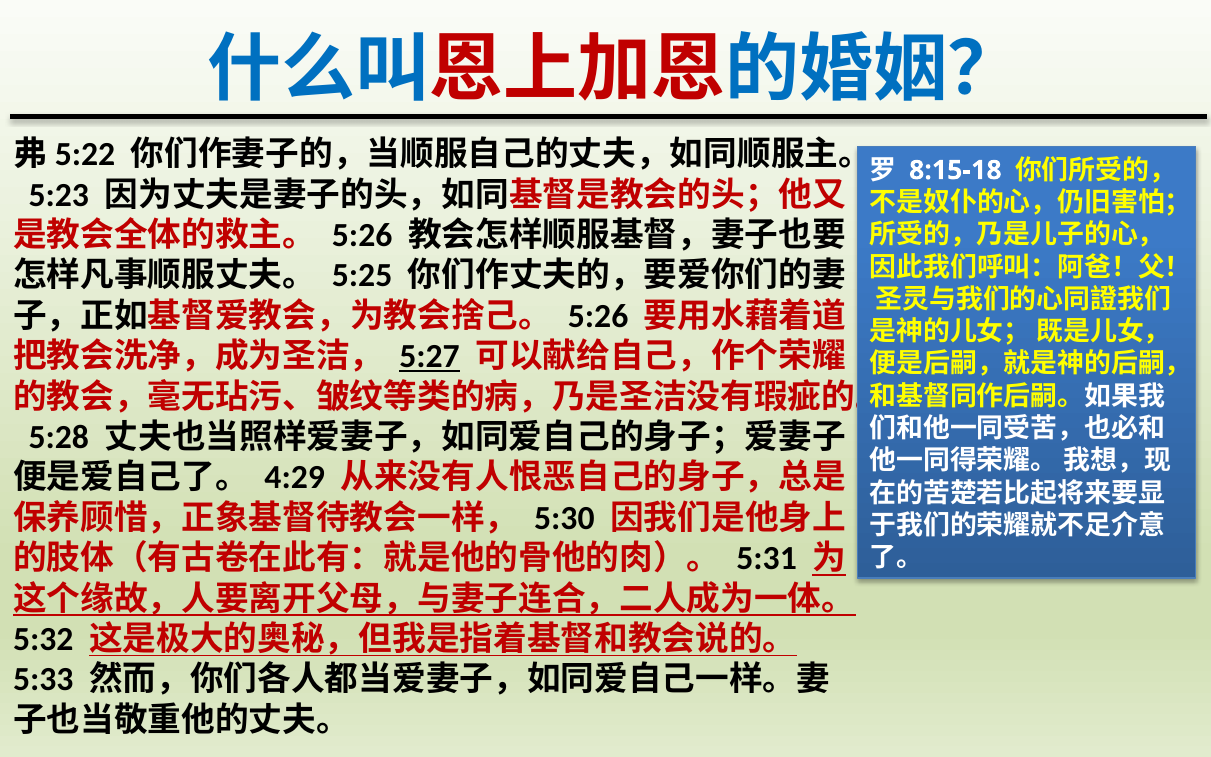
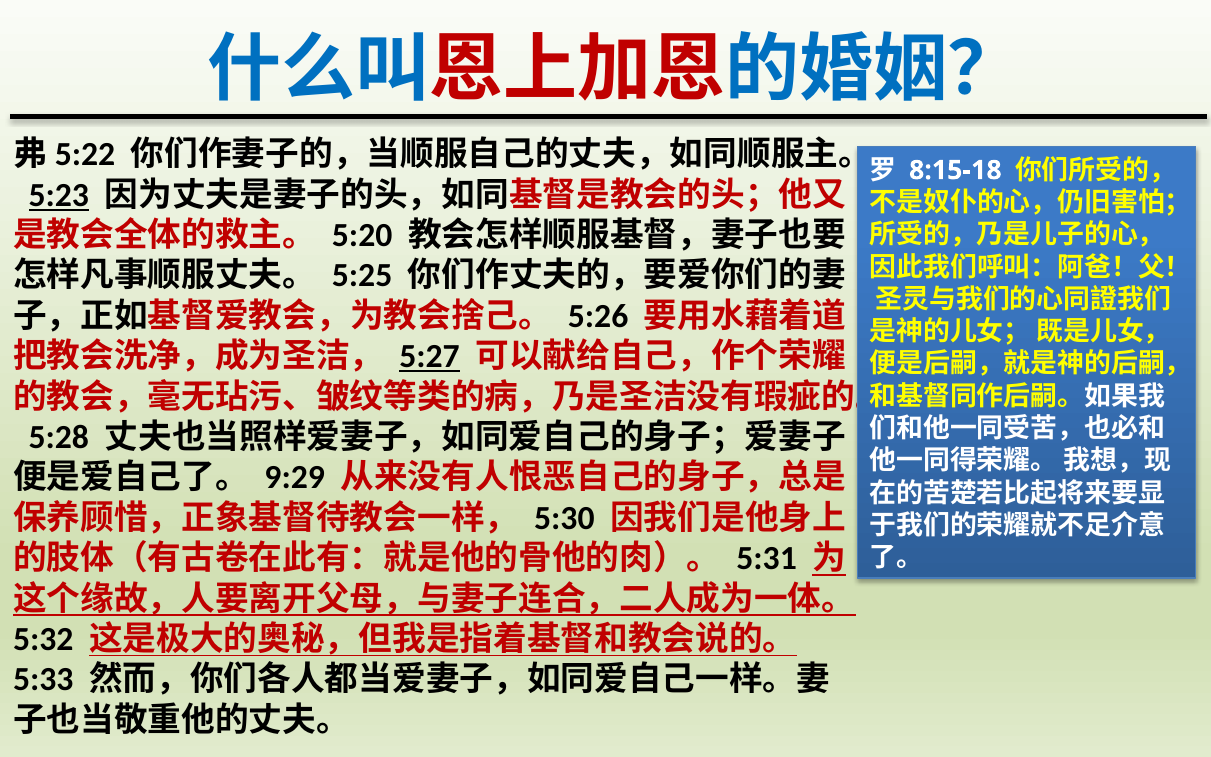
5:23 underline: none -> present (59, 195)
5:26: 5:26 -> 5:20 (362, 235)
4:29: 4:29 -> 9:29 (295, 478)
